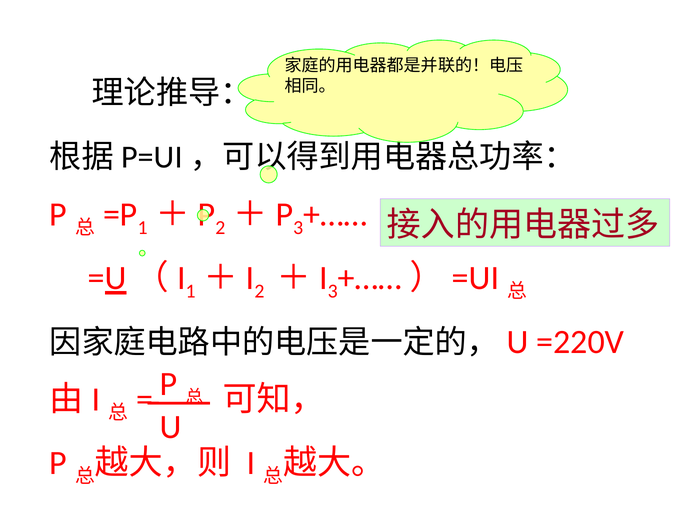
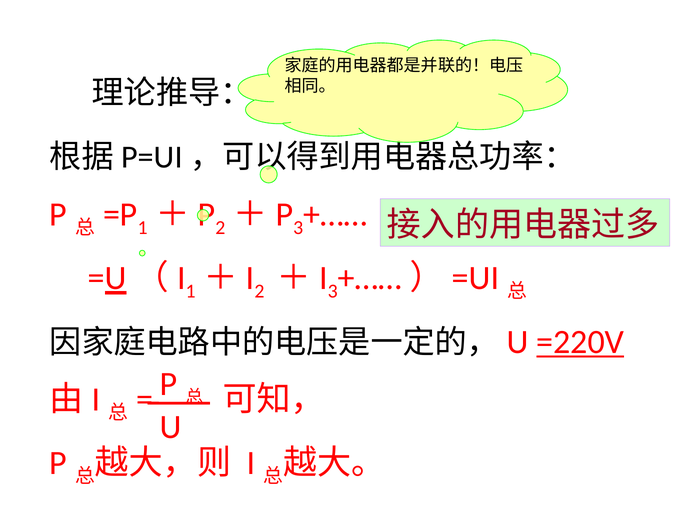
=220V underline: none -> present (580, 342)
